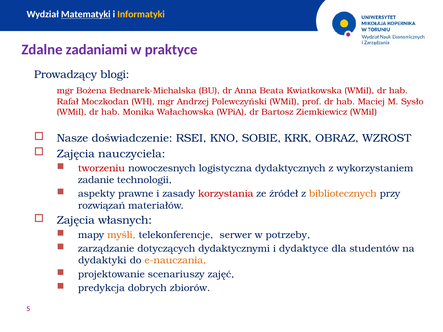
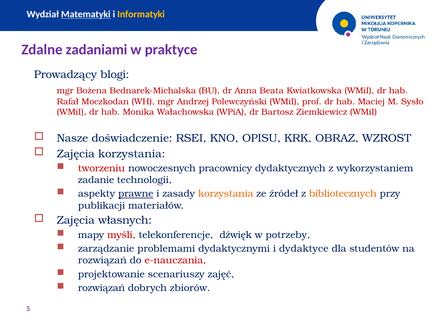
SOBIE: SOBIE -> OPISU (261, 138)
Zajęcia nauczyciela: nauczyciela -> korzystania (132, 154)
logistyczna: logistyczna -> pracownicy (225, 168)
prawne underline: none -> present (136, 194)
korzystania colour: red -> orange (226, 194)
rozwiązań: rozwiązań -> publikacji (102, 206)
myśli colour: orange -> red (121, 235)
serwer: serwer -> dźwięk (236, 235)
dotyczących: dotyczących -> problemami (166, 249)
dydaktyki: dydaktyki -> rozwiązań (102, 261)
e-nauczania colour: orange -> red (175, 261)
predykcja: predykcja -> rozwiązań (101, 288)
